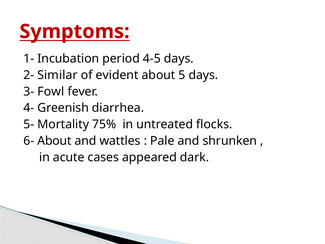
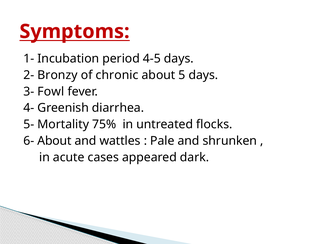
Similar: Similar -> Bronzy (57, 75)
evident: evident -> chronic (117, 75)
